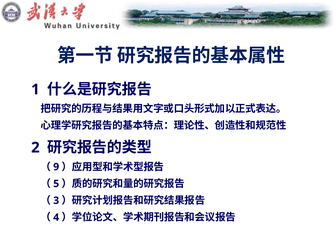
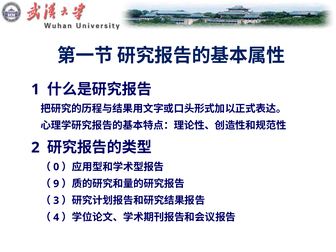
9: 9 -> 0 (56, 167)
5: 5 -> 9 (56, 184)
